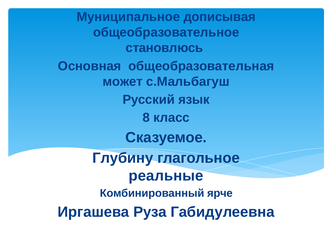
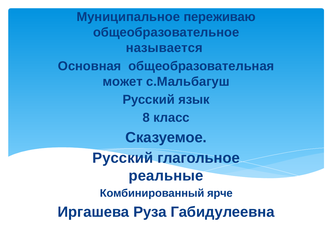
дописывая: дописывая -> переживаю (220, 17)
становлюсь: становлюсь -> называется (164, 48)
Глубину: Глубину -> Русский (123, 158)
